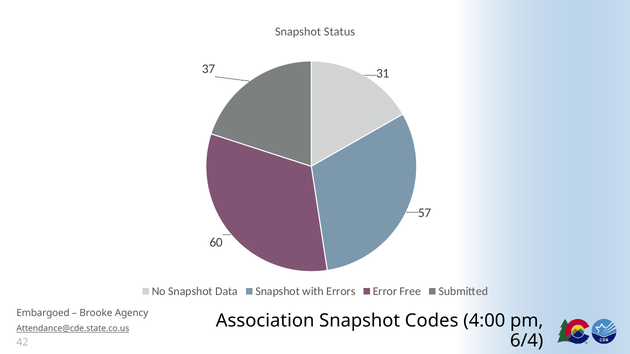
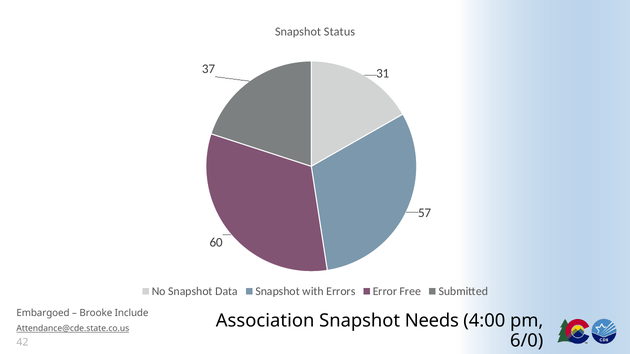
Agency: Agency -> Include (132, 313)
Codes: Codes -> Needs (432, 321)
6/4: 6/4 -> 6/0 (527, 341)
